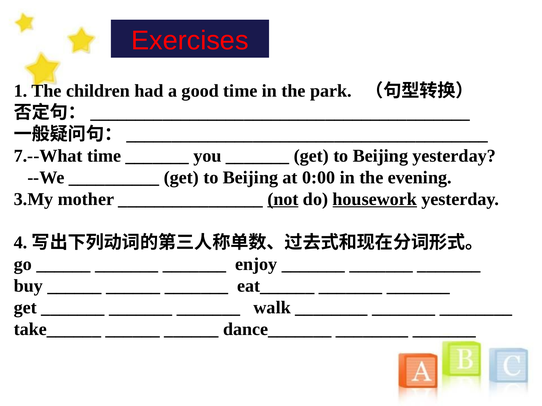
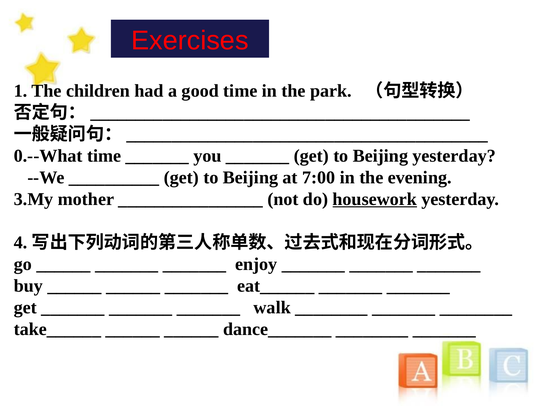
7.--What: 7.--What -> 0.--What (48, 156)
0:00: 0:00 -> 7:00 (319, 178)
not underline: present -> none (283, 199)
